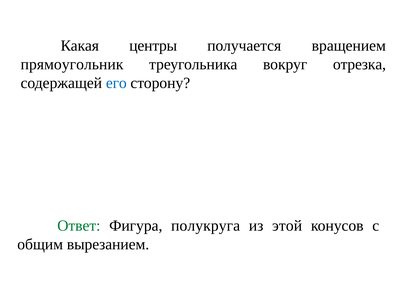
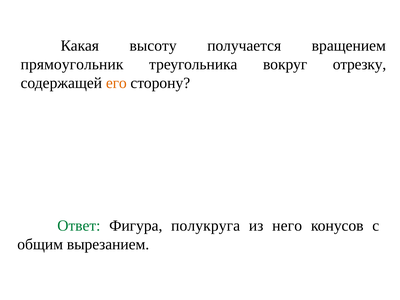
центры: центры -> высоту (153, 46)
отрезка: отрезка -> отрезку (360, 64)
его colour: blue -> orange (116, 83)
этой: этой -> него (287, 226)
